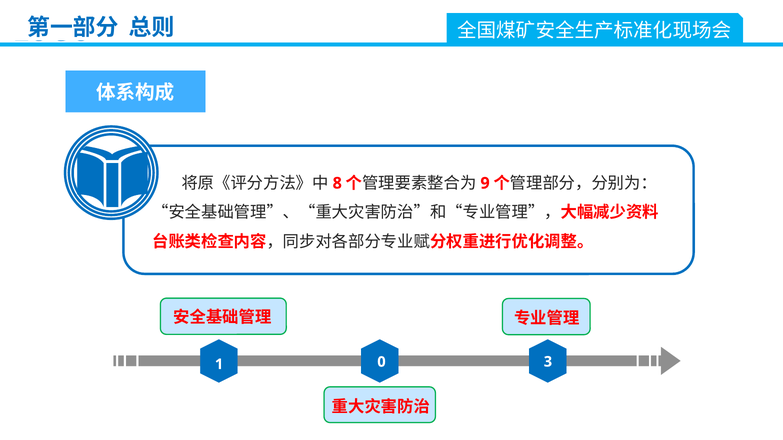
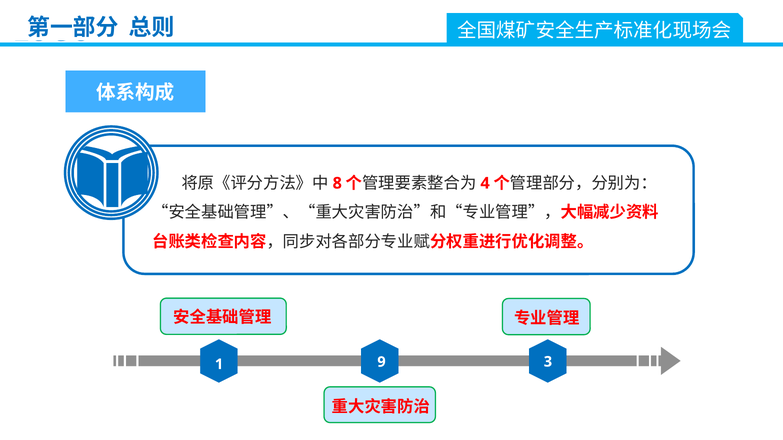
9: 9 -> 4 (485, 183)
0: 0 -> 9 (381, 362)
